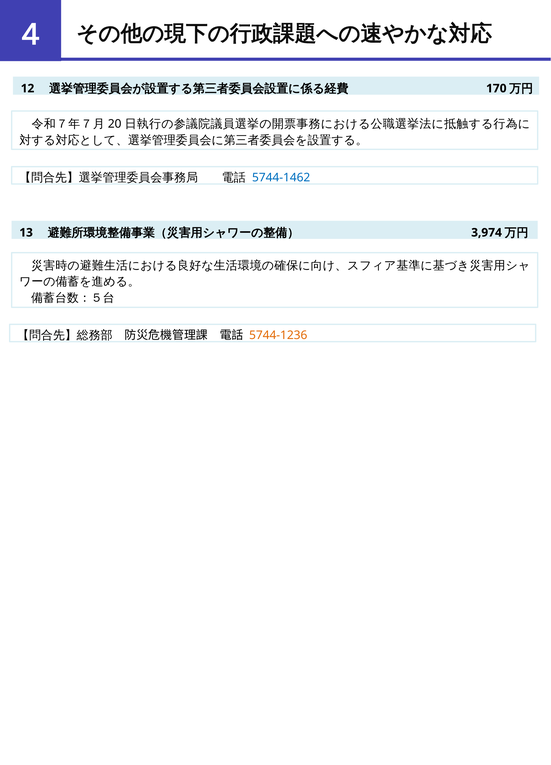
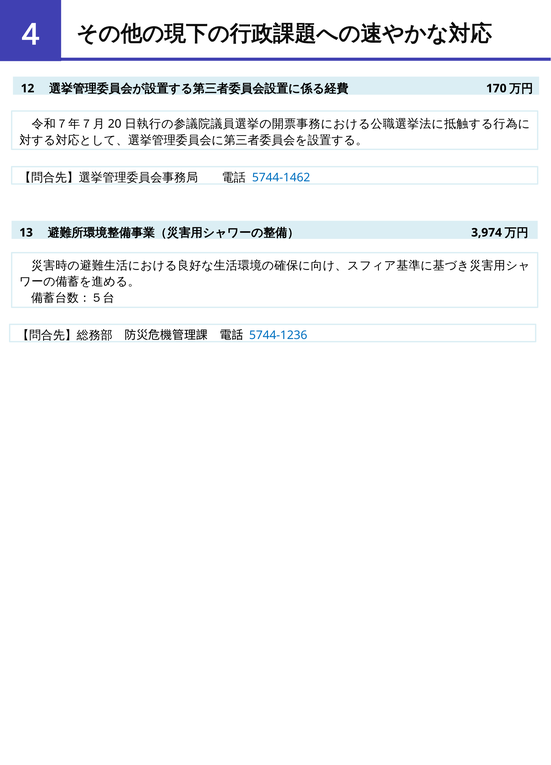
5744-1236 colour: orange -> blue (278, 335)
